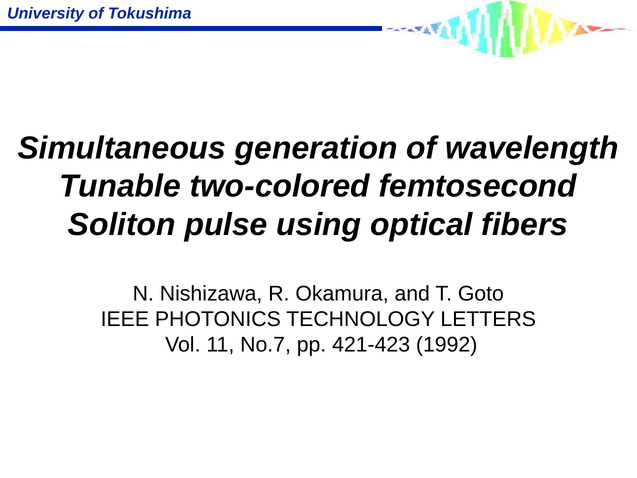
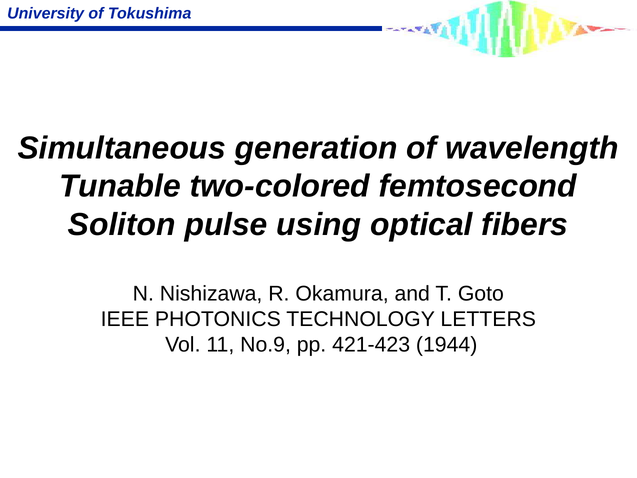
No.7: No.7 -> No.9 (266, 345)
1992: 1992 -> 1944 (447, 345)
